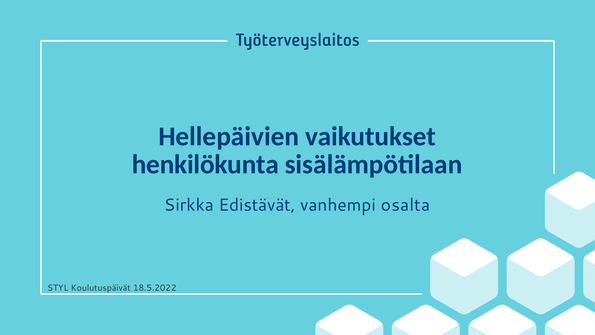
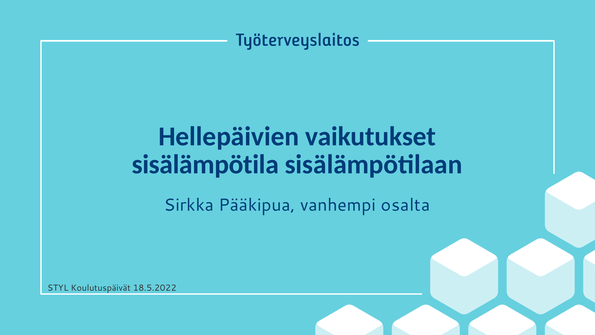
henkilökunta: henkilökunta -> sisälämpötila (205, 164)
Edistävät: Edistävät -> Pääkipua (257, 205)
